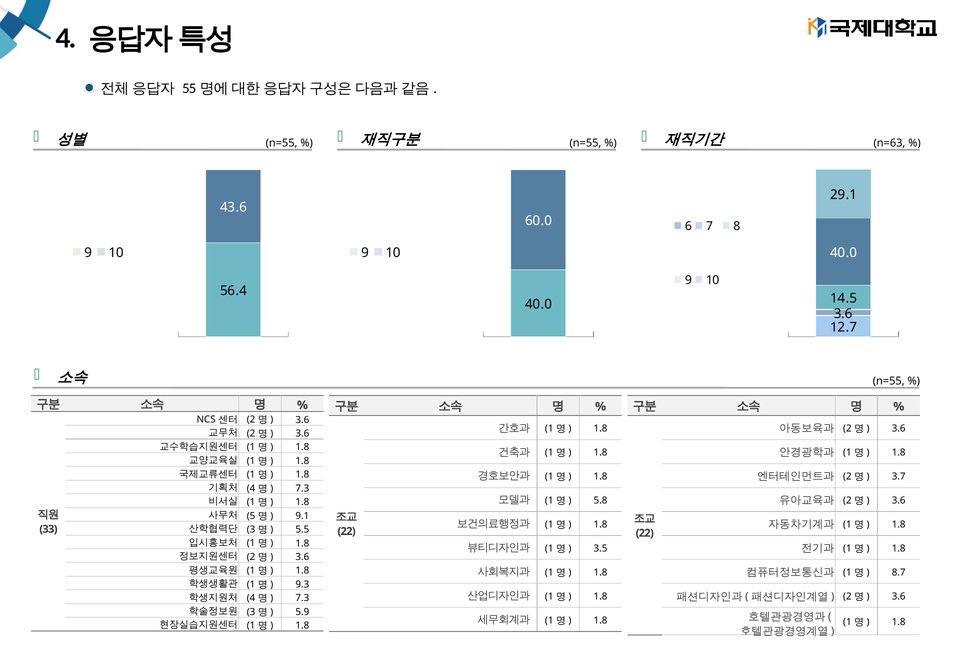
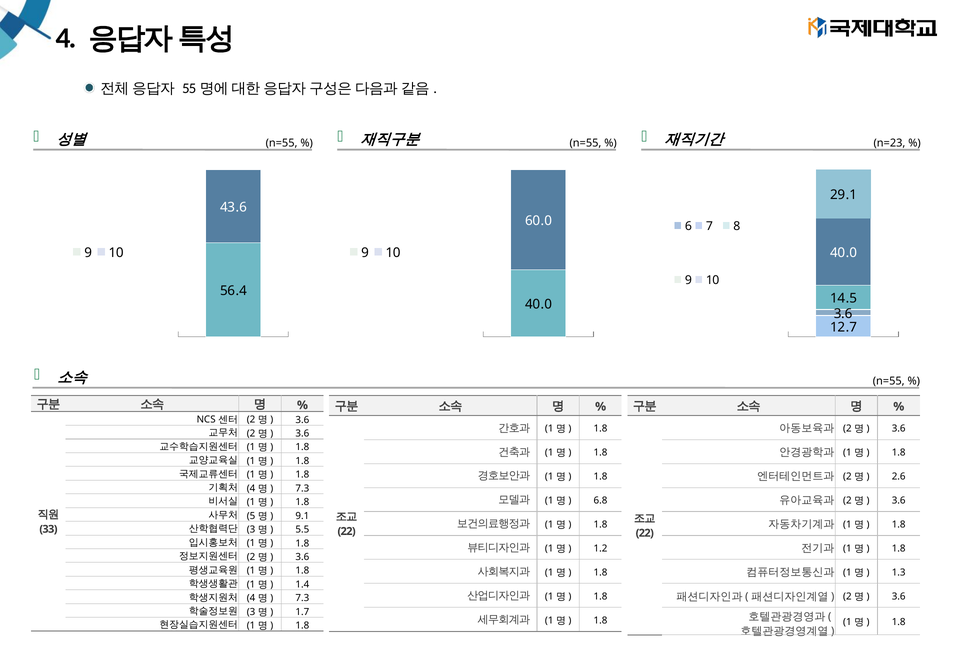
n=63: n=63 -> n=23 (889, 143)
3.7: 3.7 -> 2.6 (899, 476)
5.8: 5.8 -> 6.8 (601, 500)
3.5: 3.5 -> 1.2 (601, 548)
8.7: 8.7 -> 1.3 (899, 572)
9.3: 9.3 -> 1.4 (302, 584)
5.9: 5.9 -> 1.7 (302, 612)
